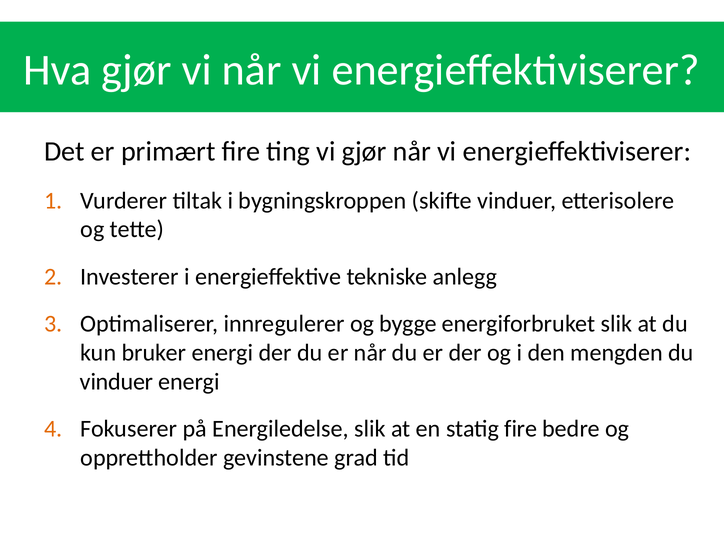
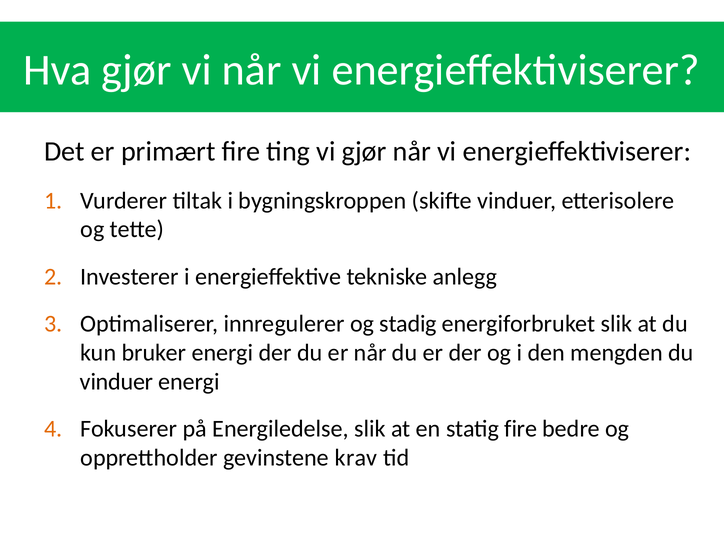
bygge: bygge -> stadig (408, 324)
grad: grad -> krav (356, 458)
